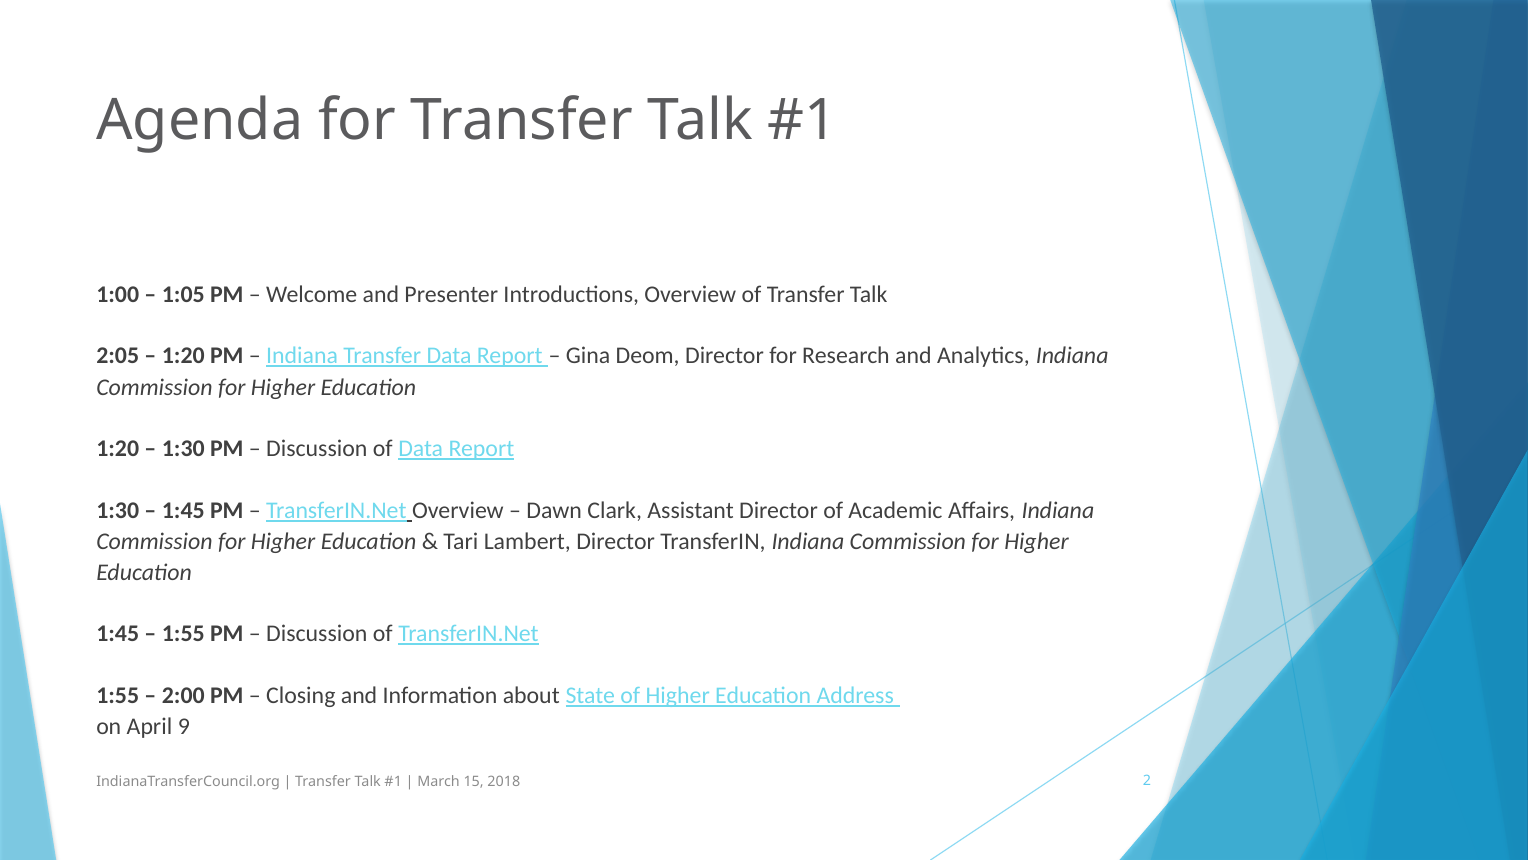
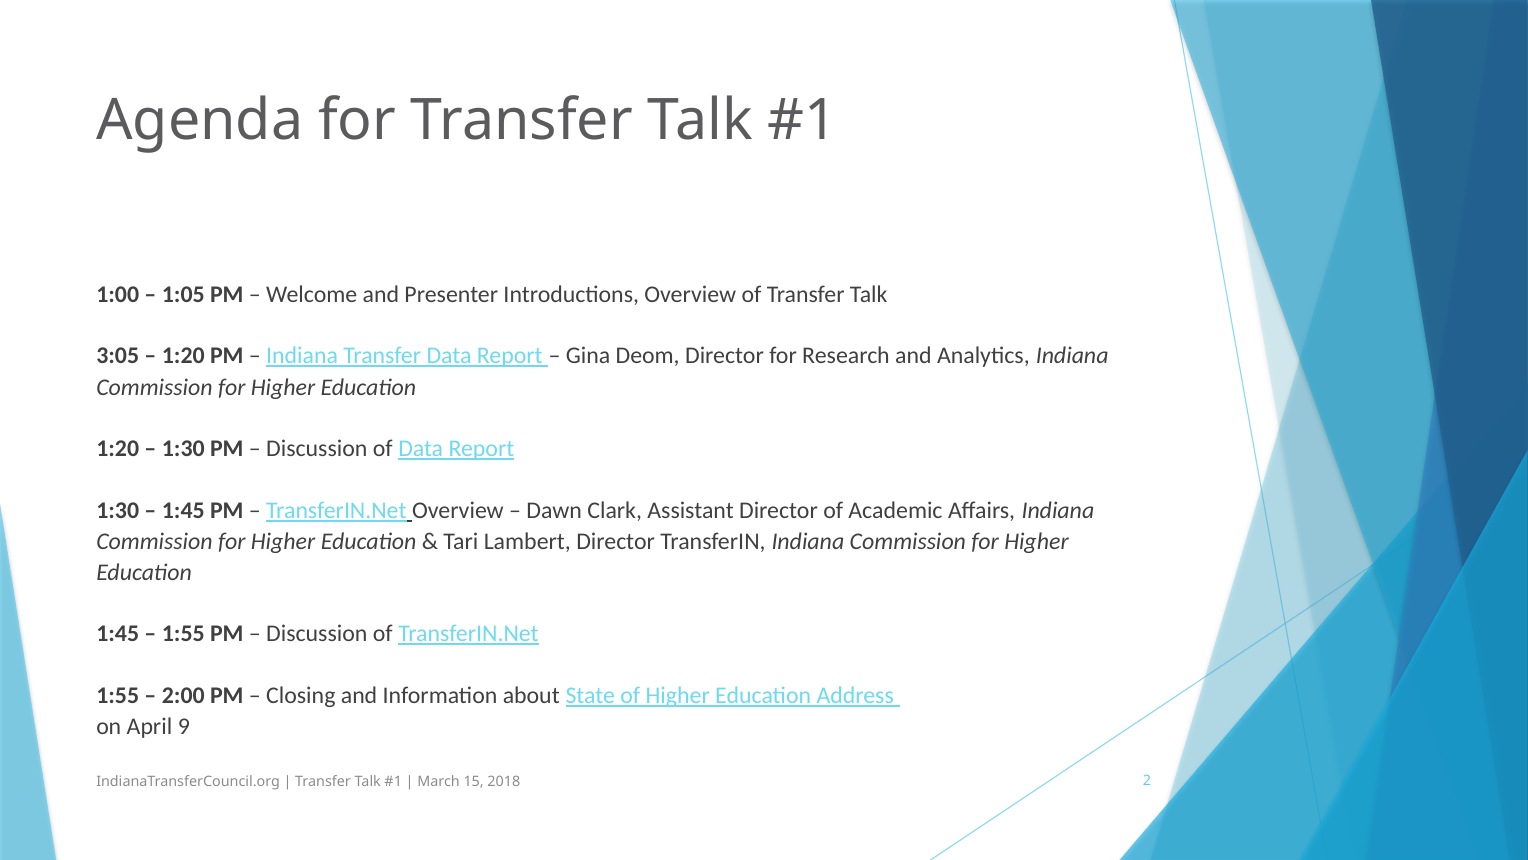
2:05: 2:05 -> 3:05 (118, 356)
